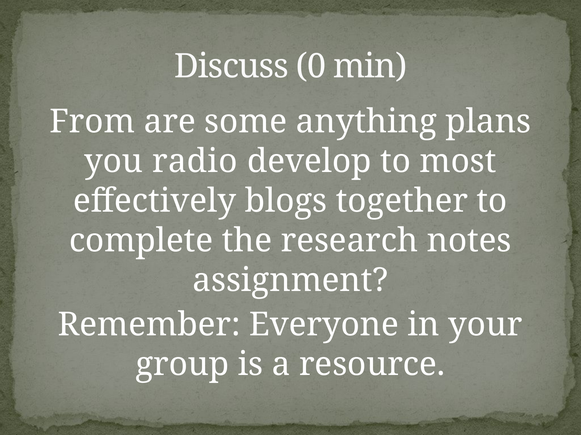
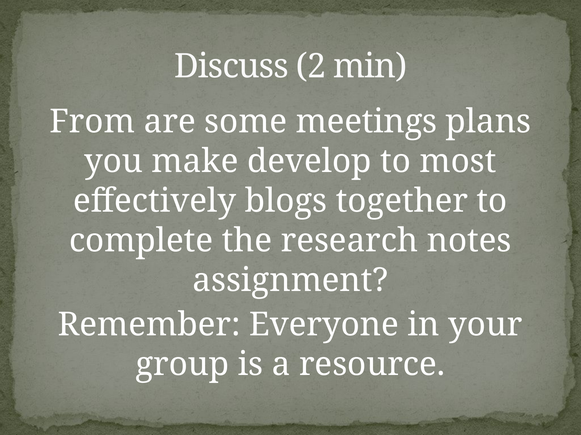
0: 0 -> 2 (311, 66)
anything: anything -> meetings (367, 122)
radio: radio -> make (195, 162)
